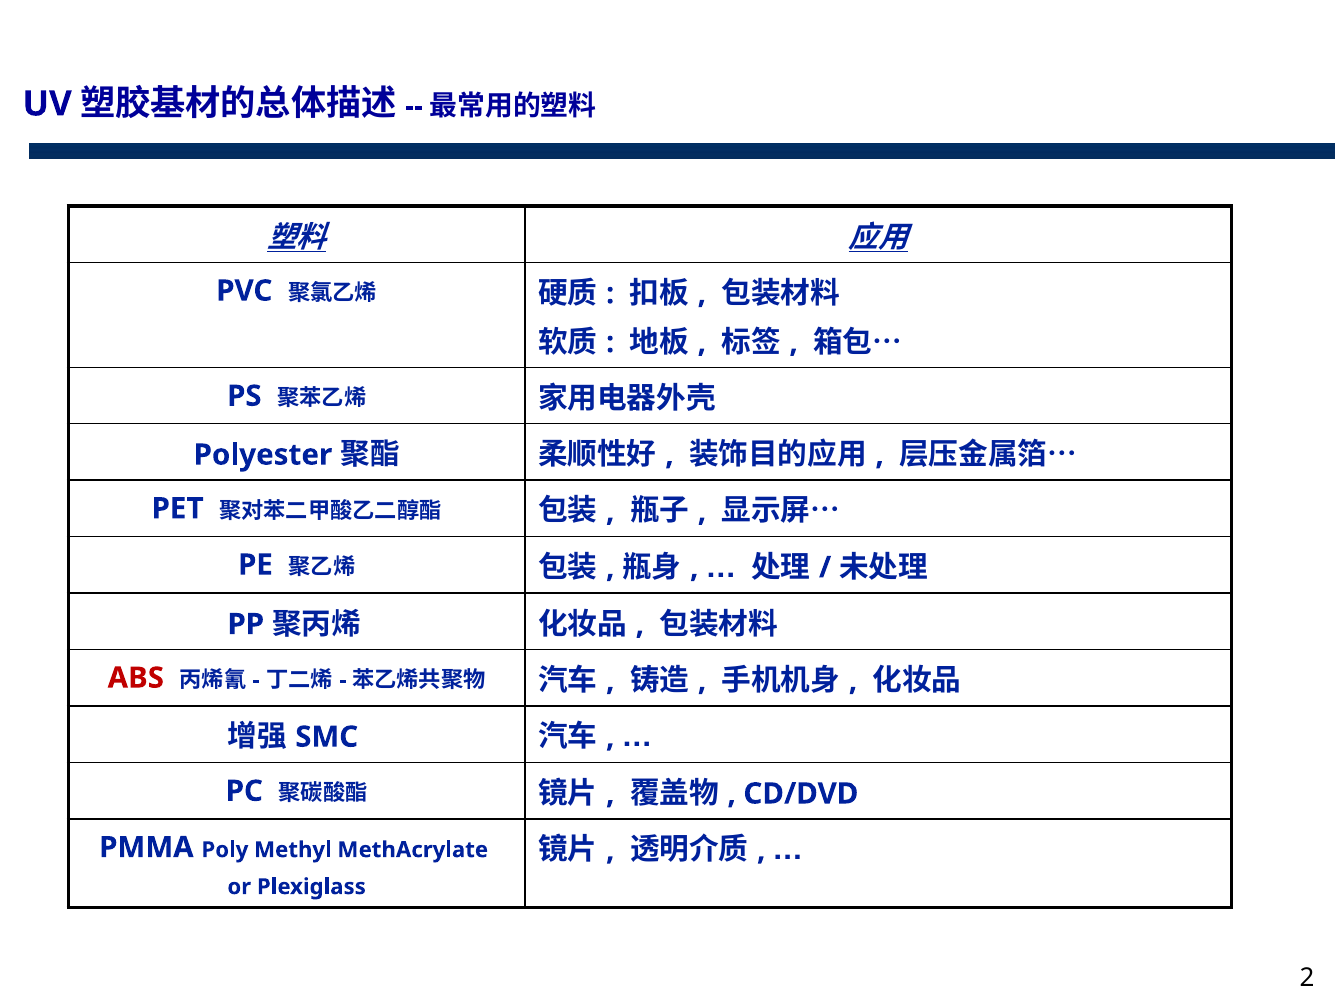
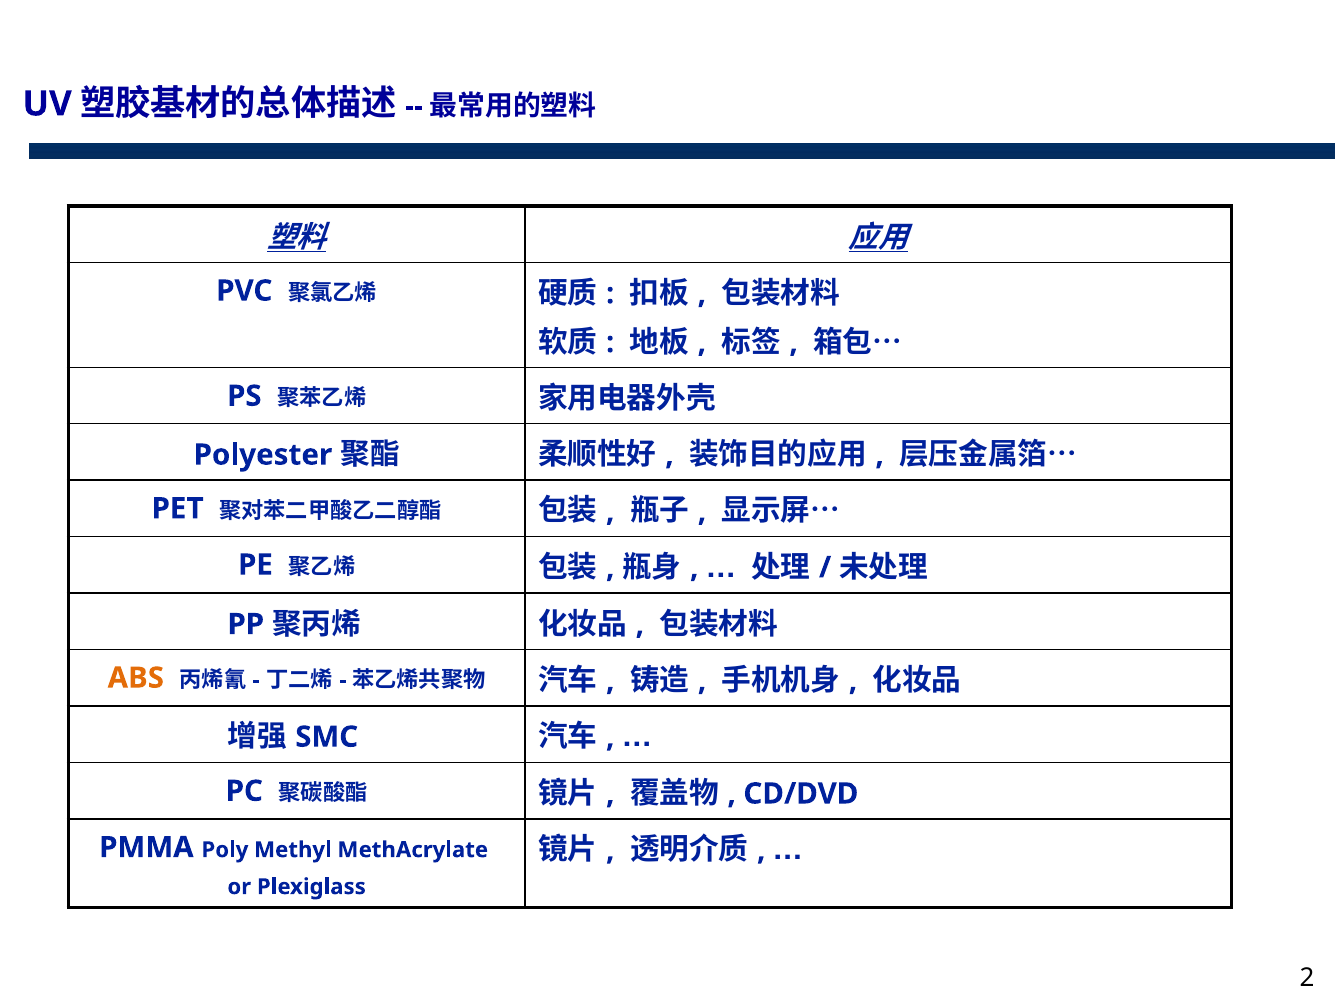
ABS colour: red -> orange (136, 678)
